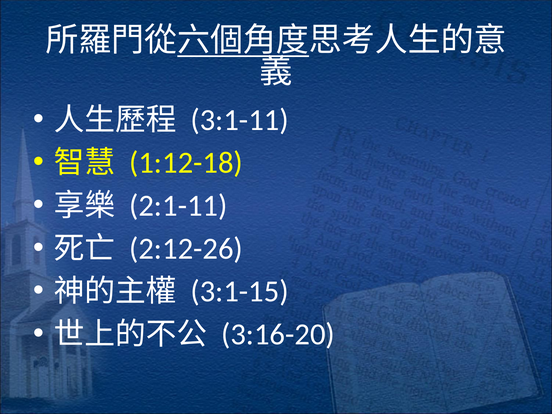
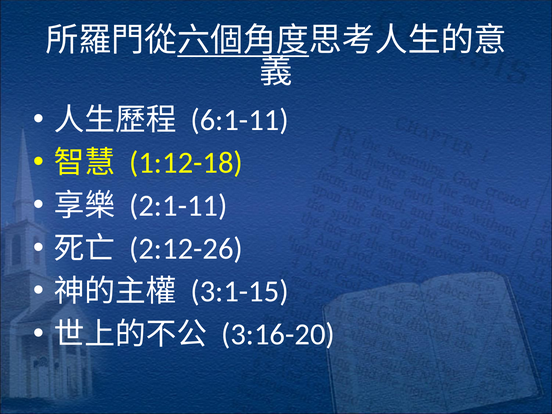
3:1-11: 3:1-11 -> 6:1-11 (240, 120)
